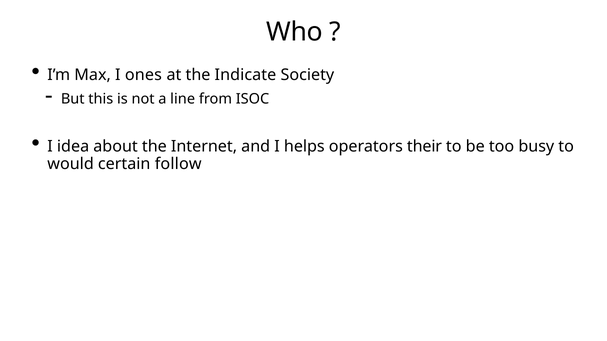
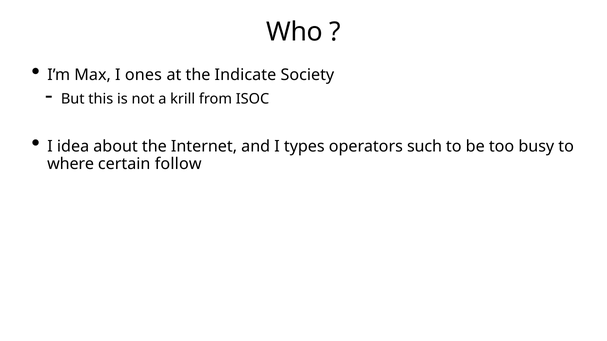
line: line -> krill (183, 99)
helps: helps -> types (304, 147)
their: their -> such (425, 147)
would: would -> where (71, 164)
